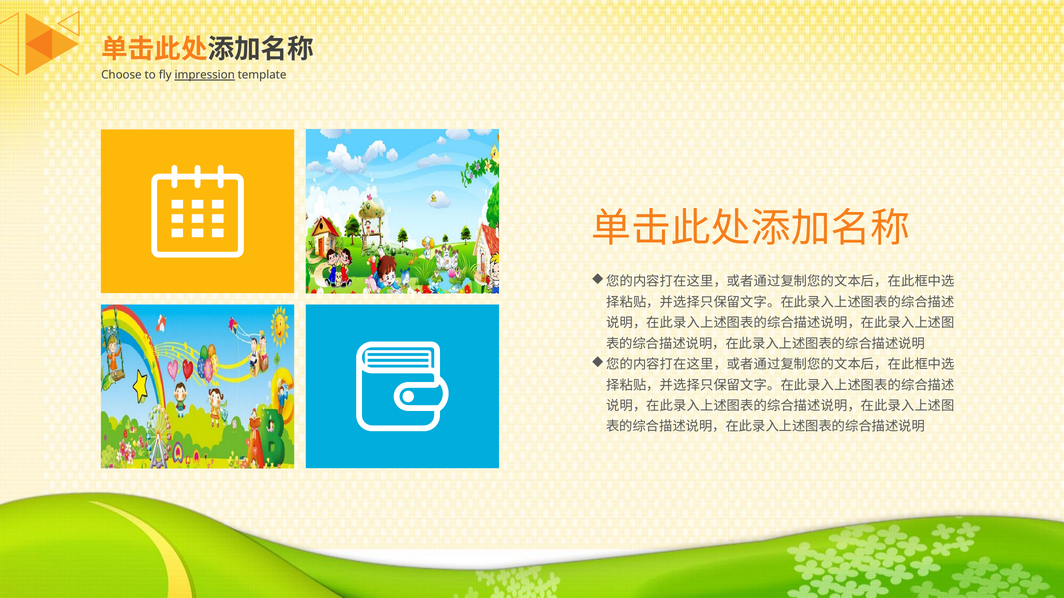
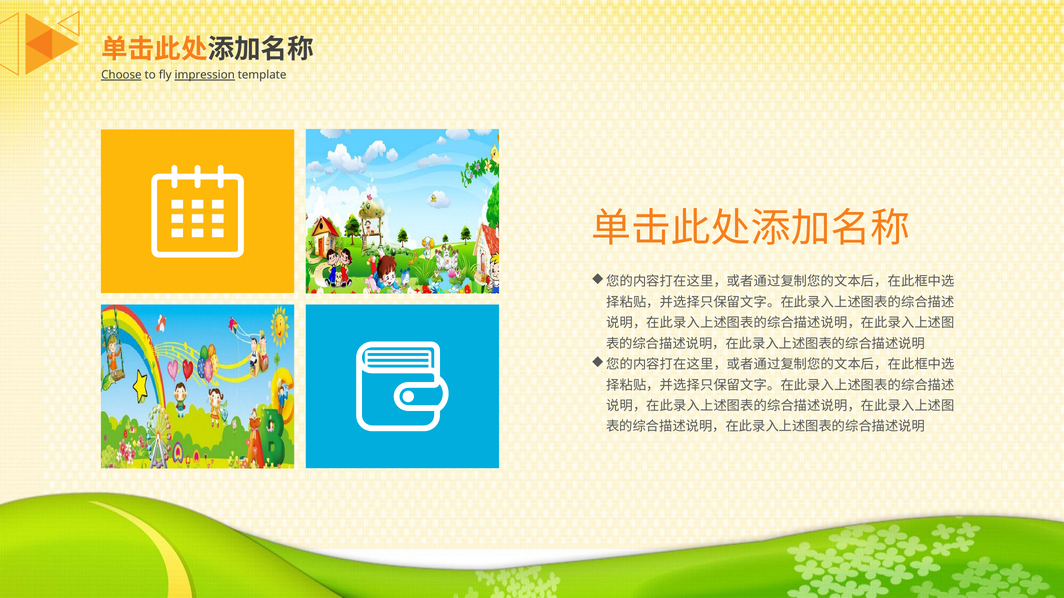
Choose underline: none -> present (121, 75)
